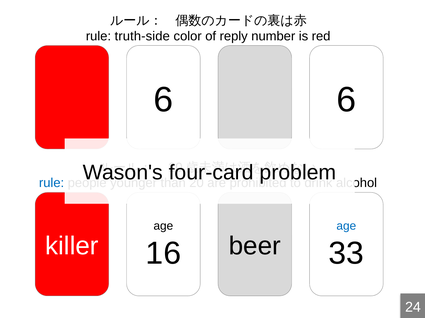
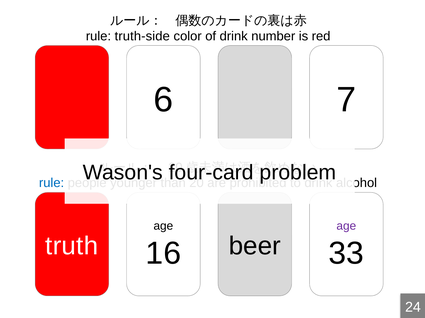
of reply: reply -> drink (234, 36)
6 6: 6 -> 7 (346, 100)
age colour: blue -> purple (346, 226)
killer: killer -> truth (72, 247)
